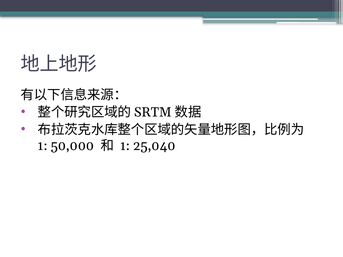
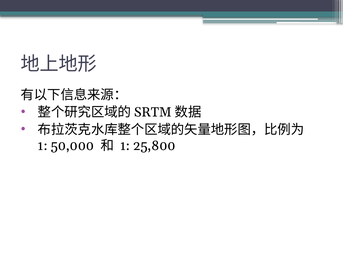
25,040: 25,040 -> 25,800 (154, 146)
